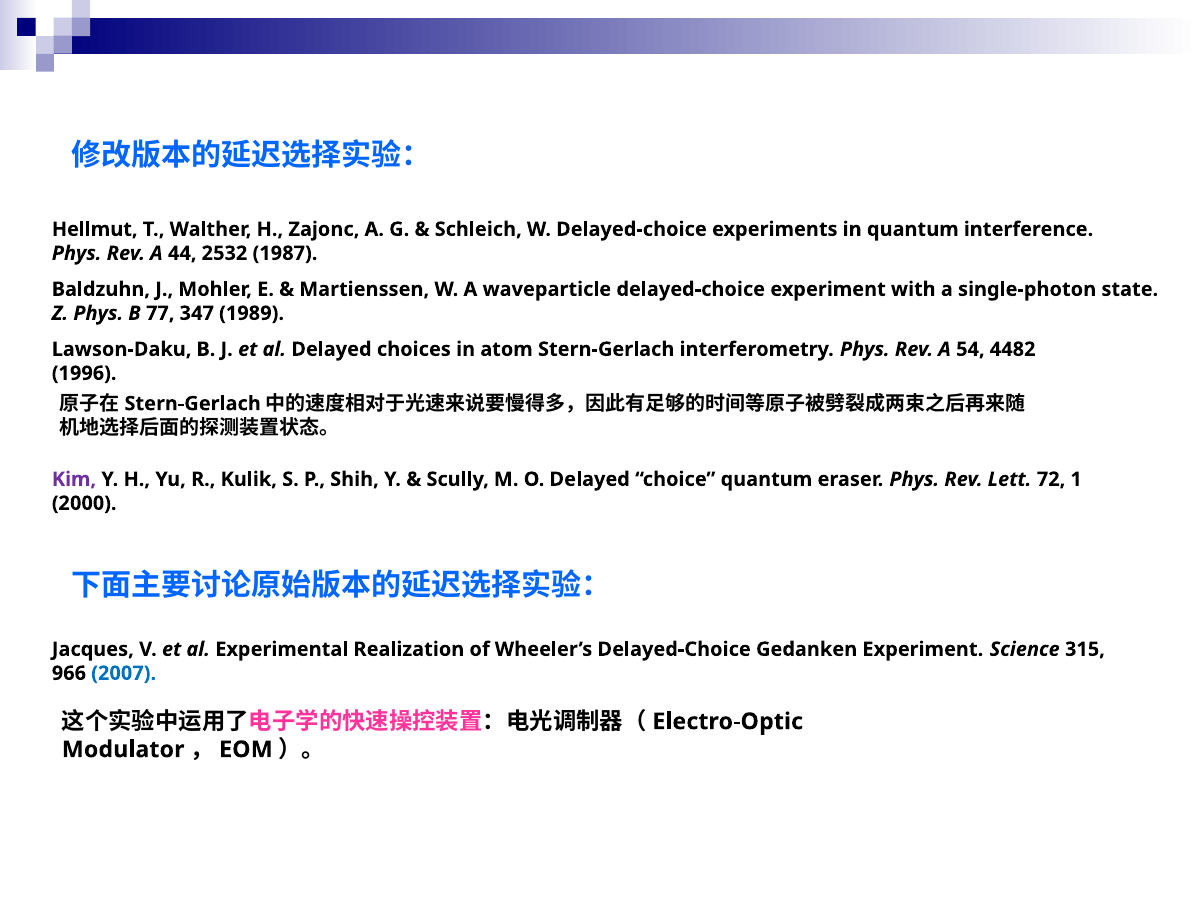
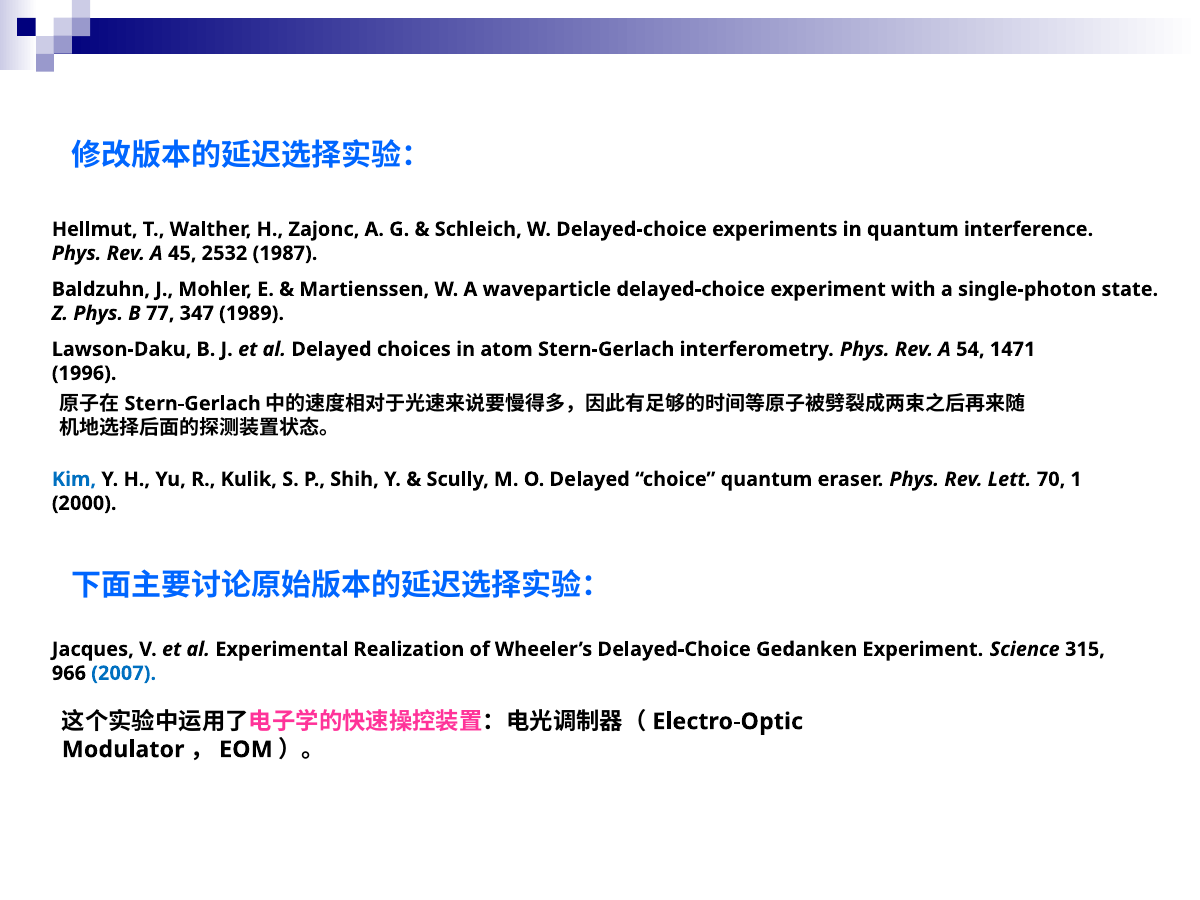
44: 44 -> 45 (182, 253)
4482: 4482 -> 1471 (1013, 349)
Kim colour: purple -> blue (74, 479)
72: 72 -> 70 (1051, 479)
